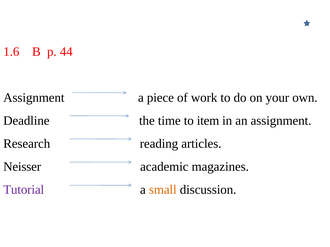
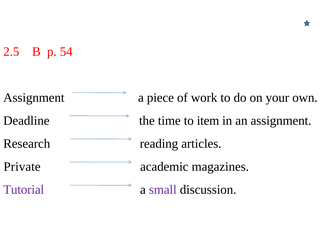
1.6: 1.6 -> 2.5 (11, 52)
44: 44 -> 54 (66, 52)
Neisser: Neisser -> Private (22, 167)
small colour: orange -> purple (163, 190)
